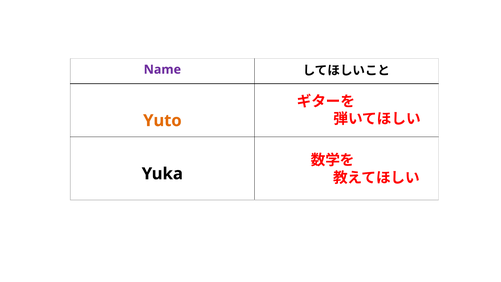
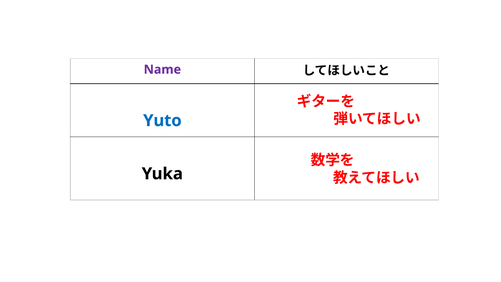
Yuto colour: orange -> blue (162, 121)
